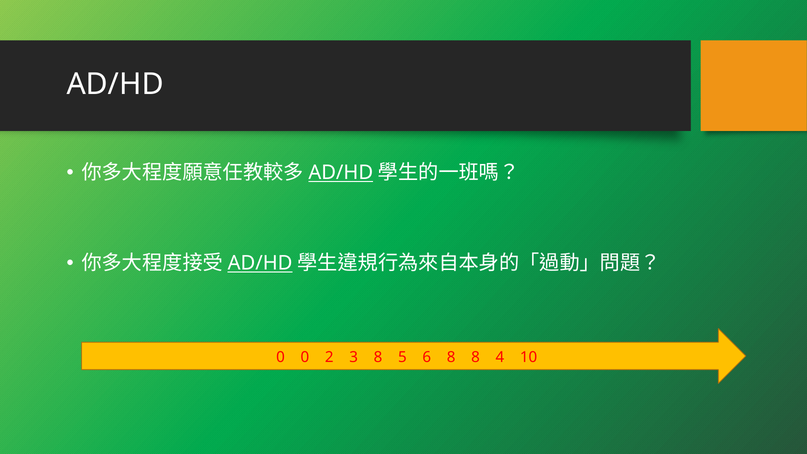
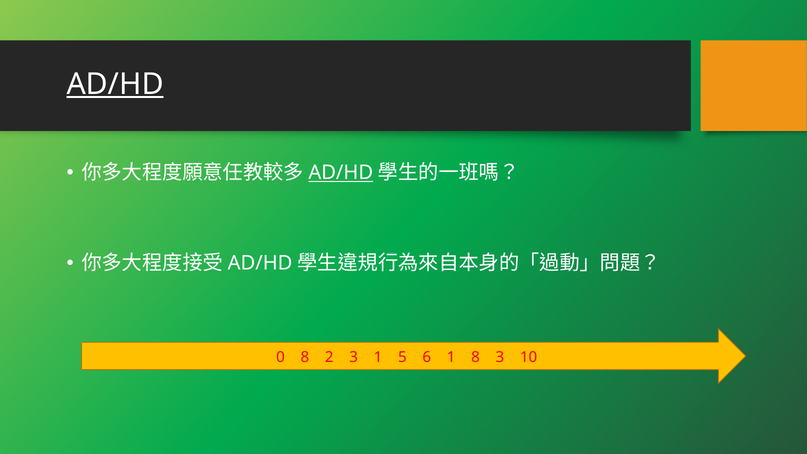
AD/HD underline: none -> present (115, 84)
AD/HD underline: present -> none (260, 263)
0 0: 0 -> 8 (305, 357)
3 8: 8 -> 1 (378, 357)
6 8: 8 -> 1 (451, 357)
8 4: 4 -> 3 (500, 357)
